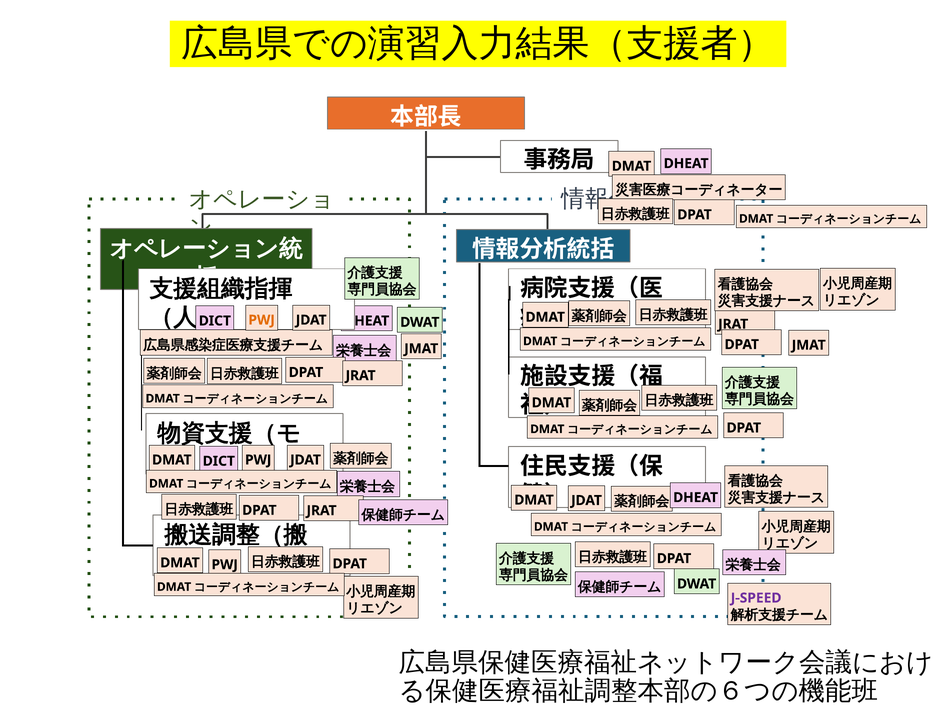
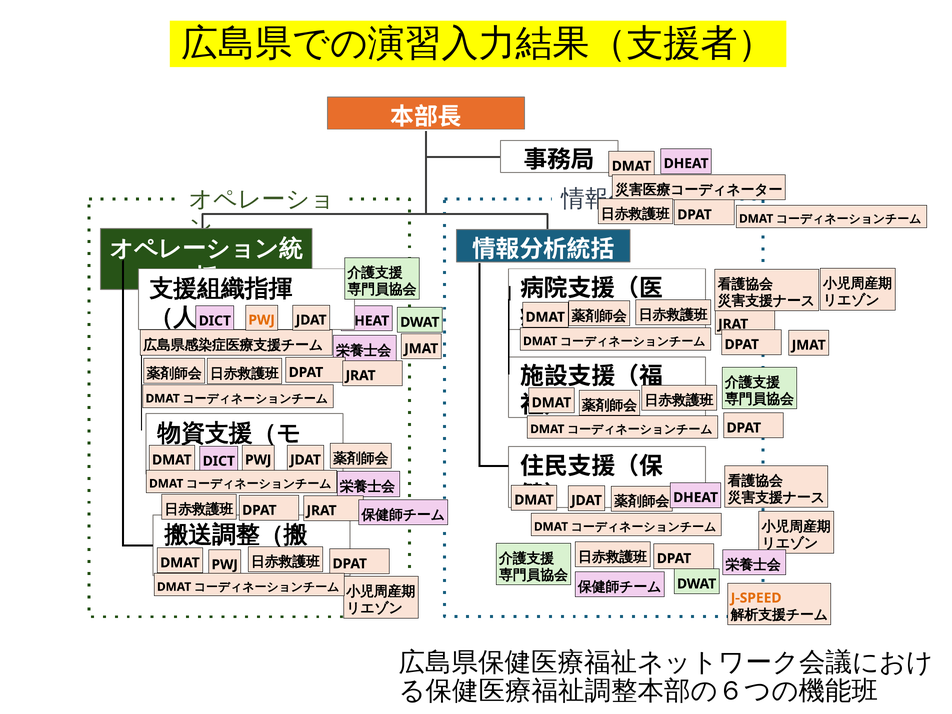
J-SPEED colour: purple -> orange (756, 598)
